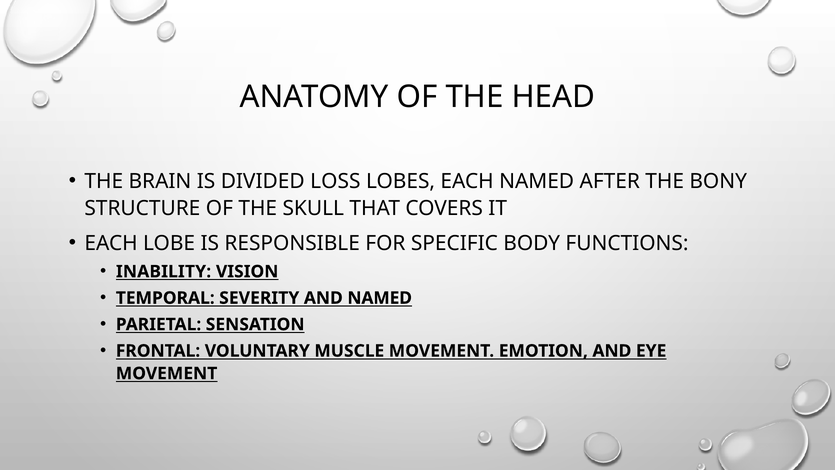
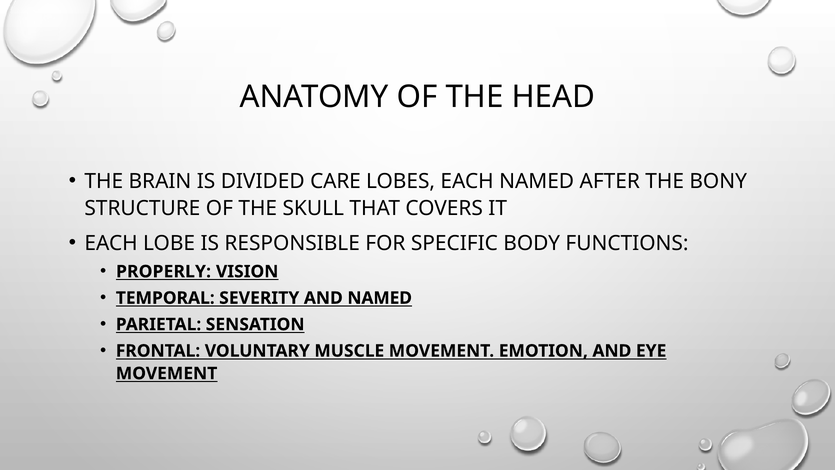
LOSS: LOSS -> CARE (335, 181)
INABILITY: INABILITY -> PROPERLY (164, 271)
